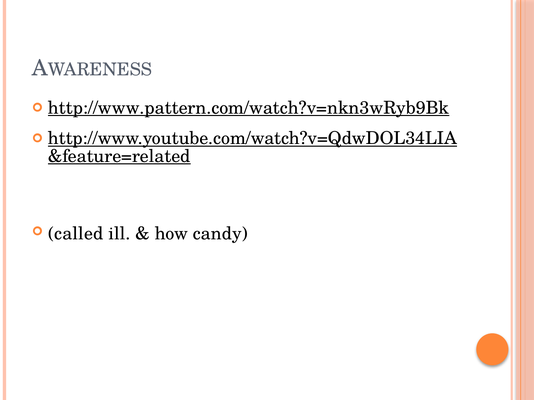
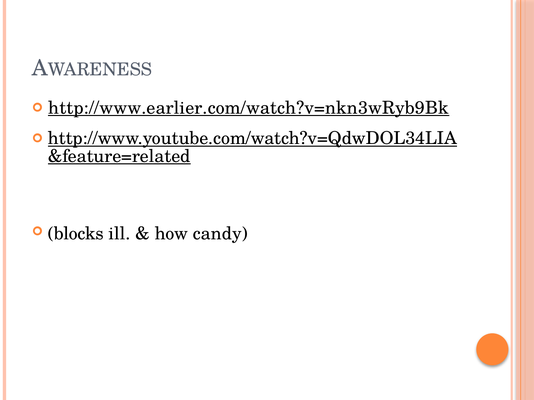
http://www.pattern.com/watch?v=nkn3wRyb9Bk: http://www.pattern.com/watch?v=nkn3wRyb9Bk -> http://www.earlier.com/watch?v=nkn3wRyb9Bk (248, 108)
called: called -> blocks (76, 234)
